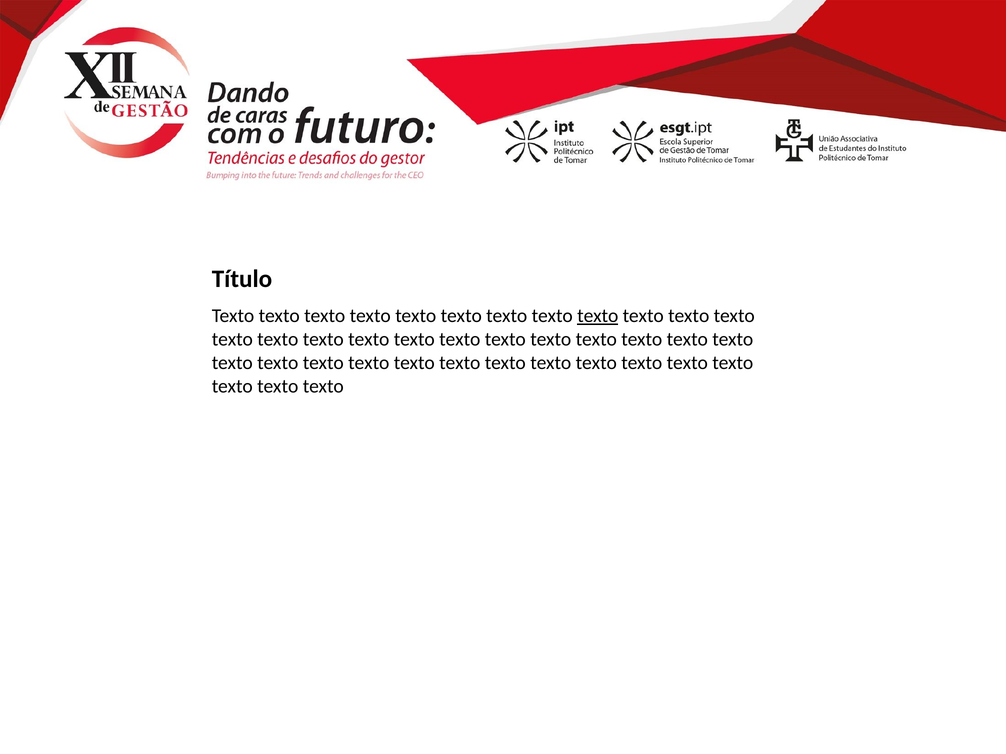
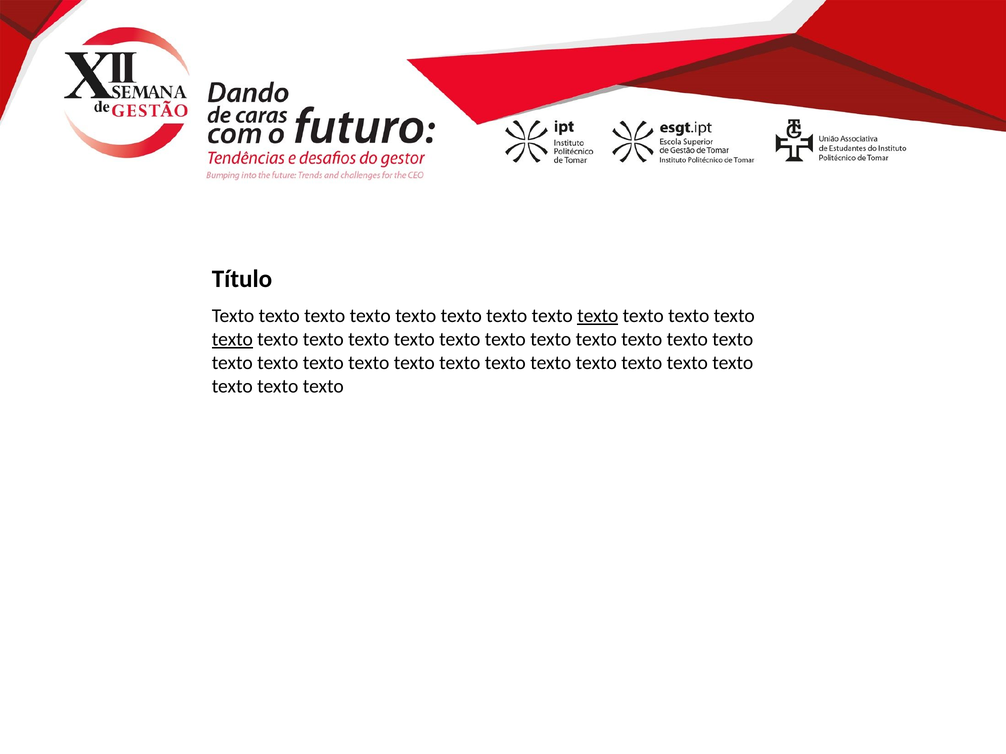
texto underline: none -> present (232, 340)
